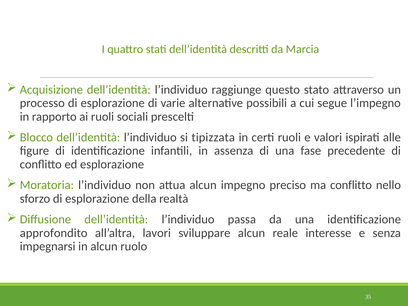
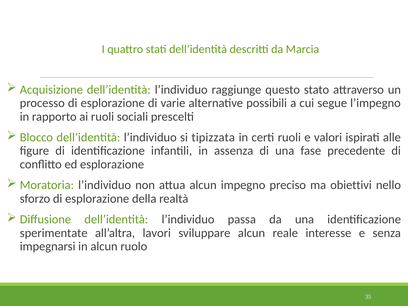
ma conflitto: conflitto -> obiettivi (351, 185)
approfondito: approfondito -> sperimentate (54, 233)
